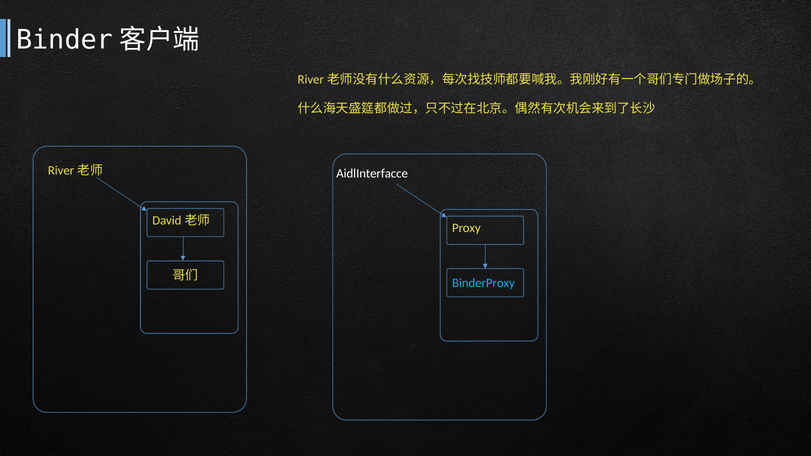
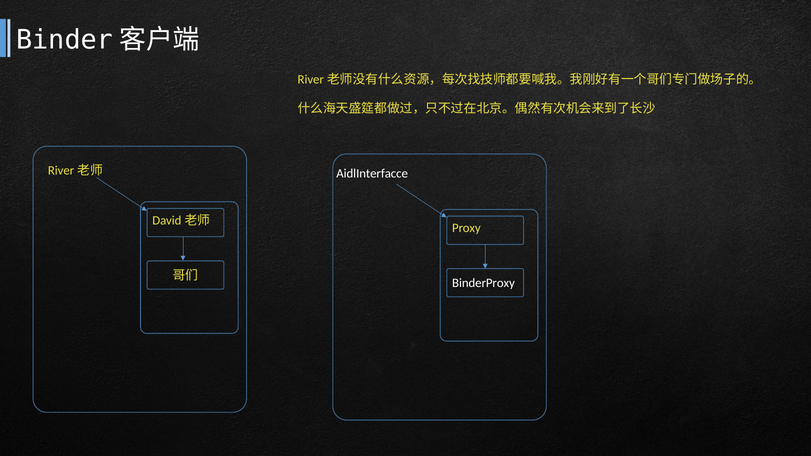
BinderProxy colour: light blue -> white (483, 283)
